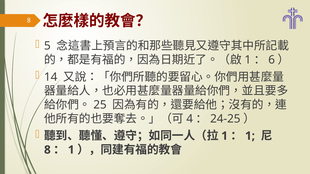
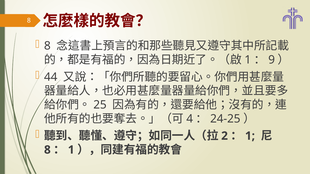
5: 5 -> 8 (47, 46)
6: 6 -> 9 (272, 60)
14: 14 -> 44 (51, 77)
1: 1 -> 2 (225, 136)
